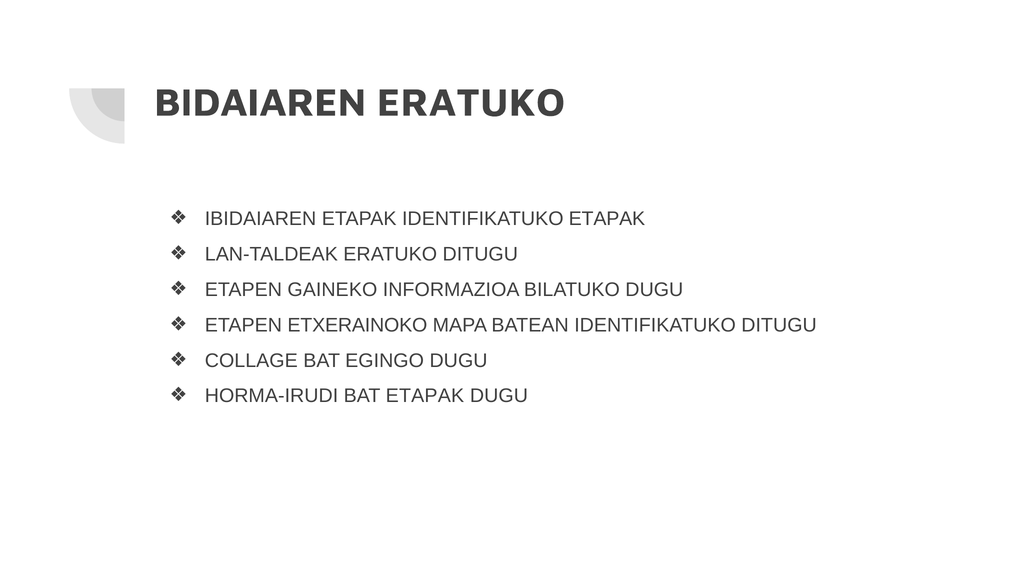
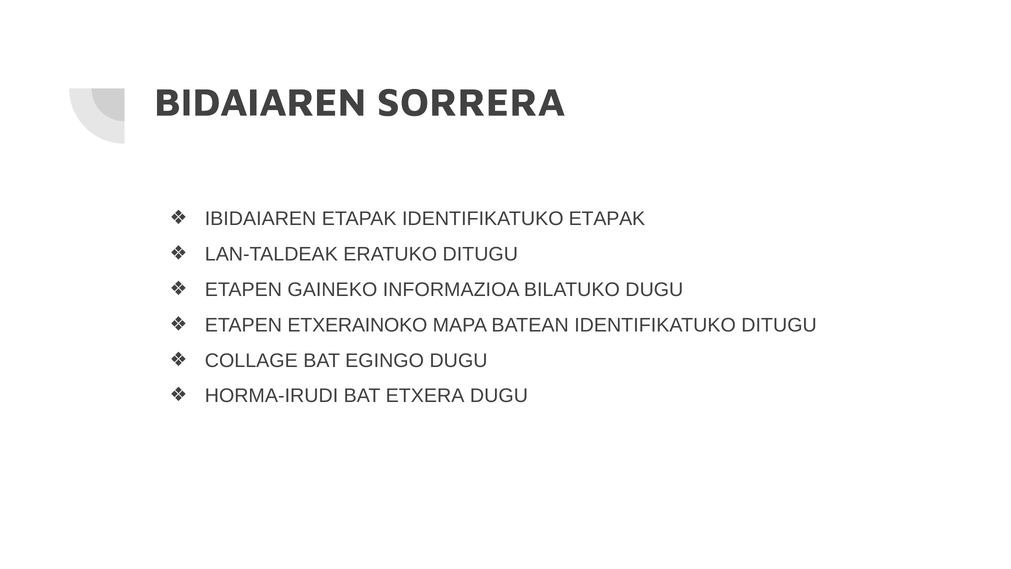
BIDAIAREN ERATUKO: ERATUKO -> SORRERA (471, 103)
BAT ETAPAK: ETAPAK -> ETXERA (425, 396)
